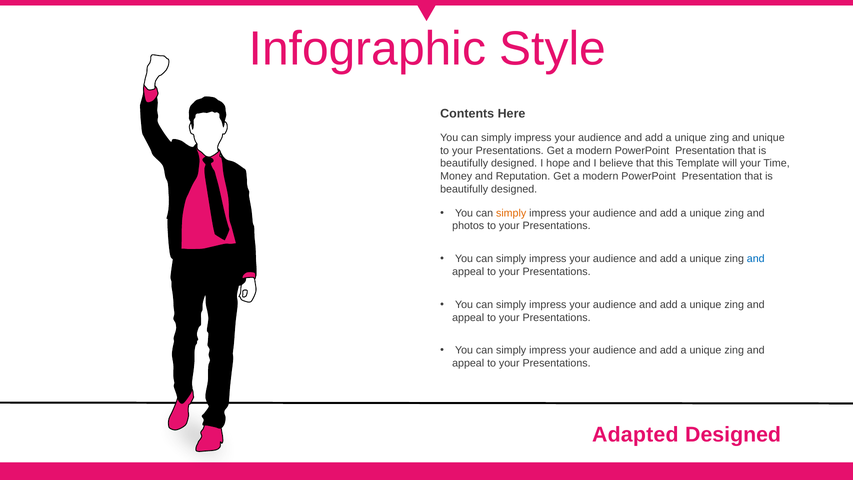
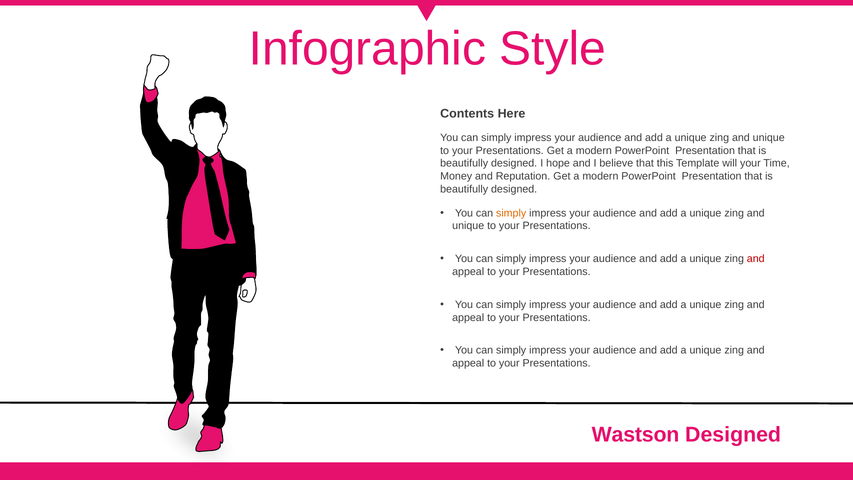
photos: photos -> unique (468, 226)
and colour: blue -> red (756, 259)
Adapted: Adapted -> Wastson (636, 434)
